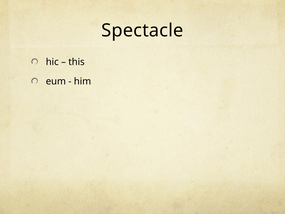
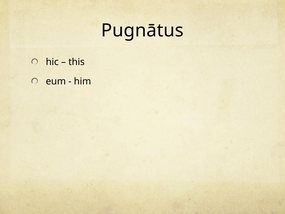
Spectacle: Spectacle -> Pugnātus (142, 30)
